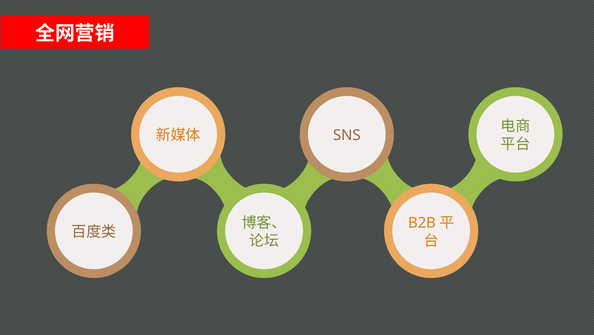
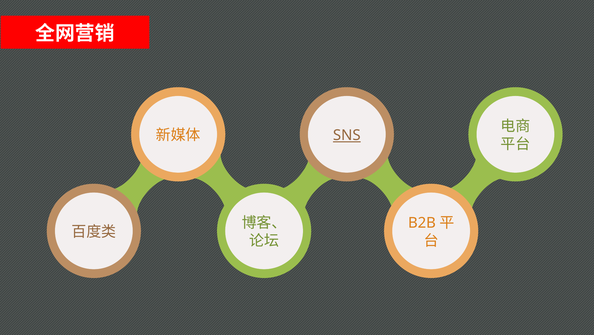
SNS underline: none -> present (347, 135)
